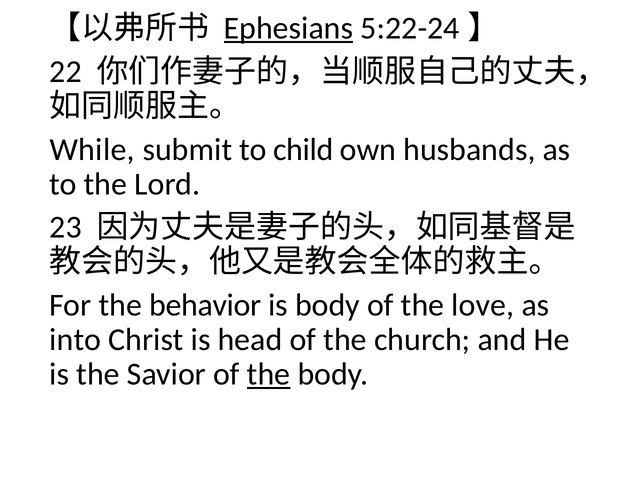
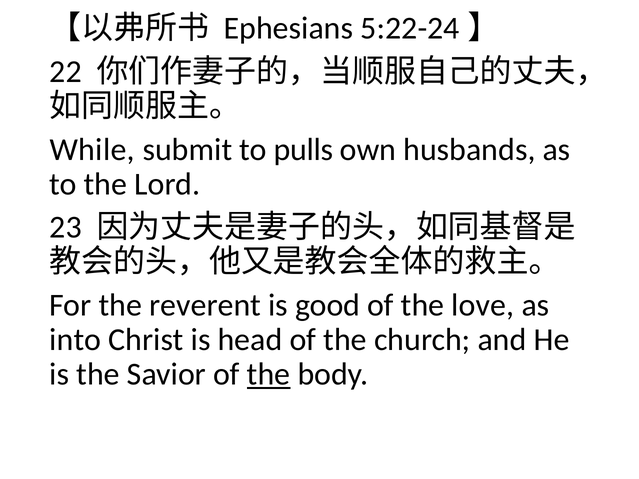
Ephesians underline: present -> none (289, 28)
child: child -> pulls (303, 150)
behavior: behavior -> reverent (205, 305)
is body: body -> good (328, 305)
